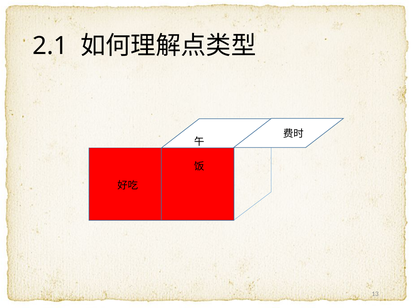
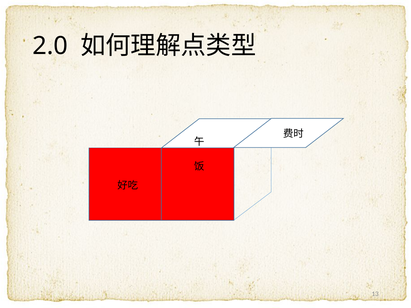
2.1: 2.1 -> 2.0 (50, 46)
